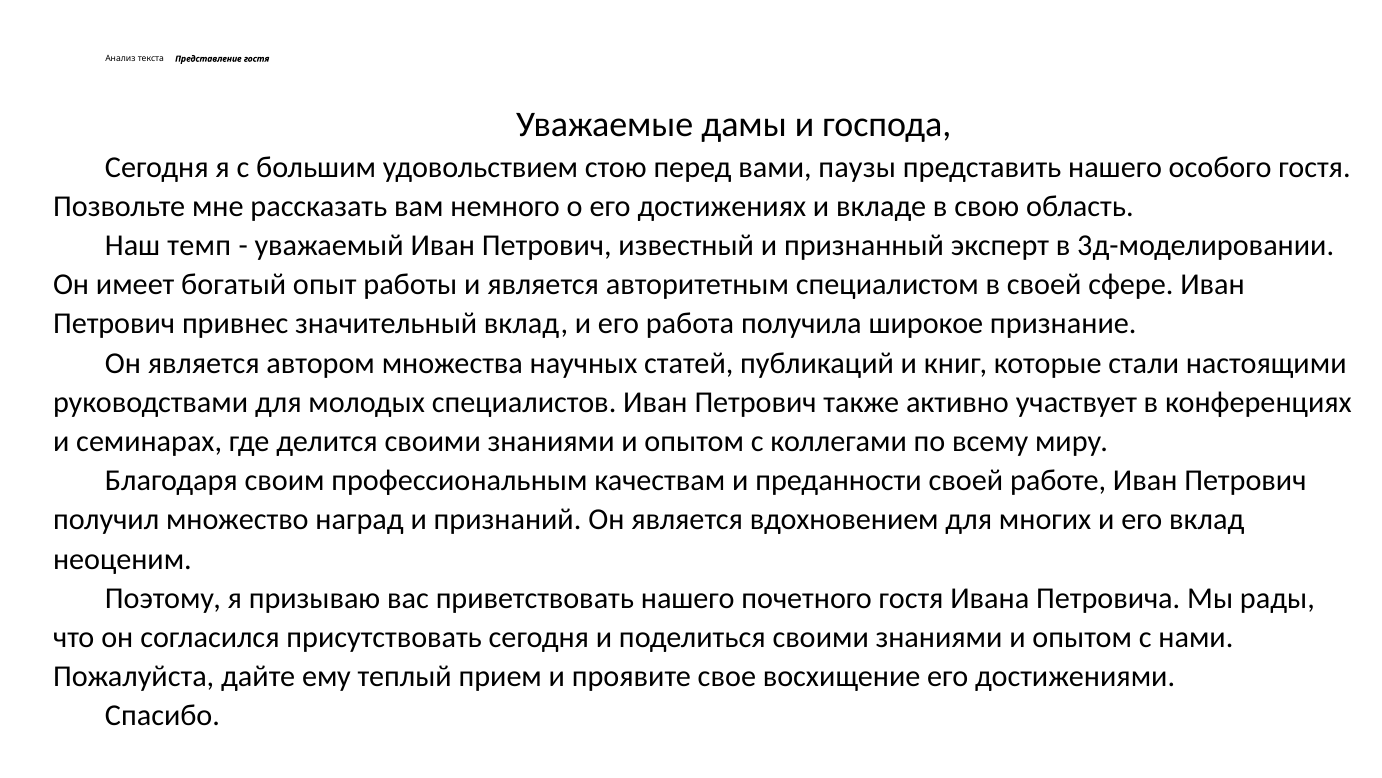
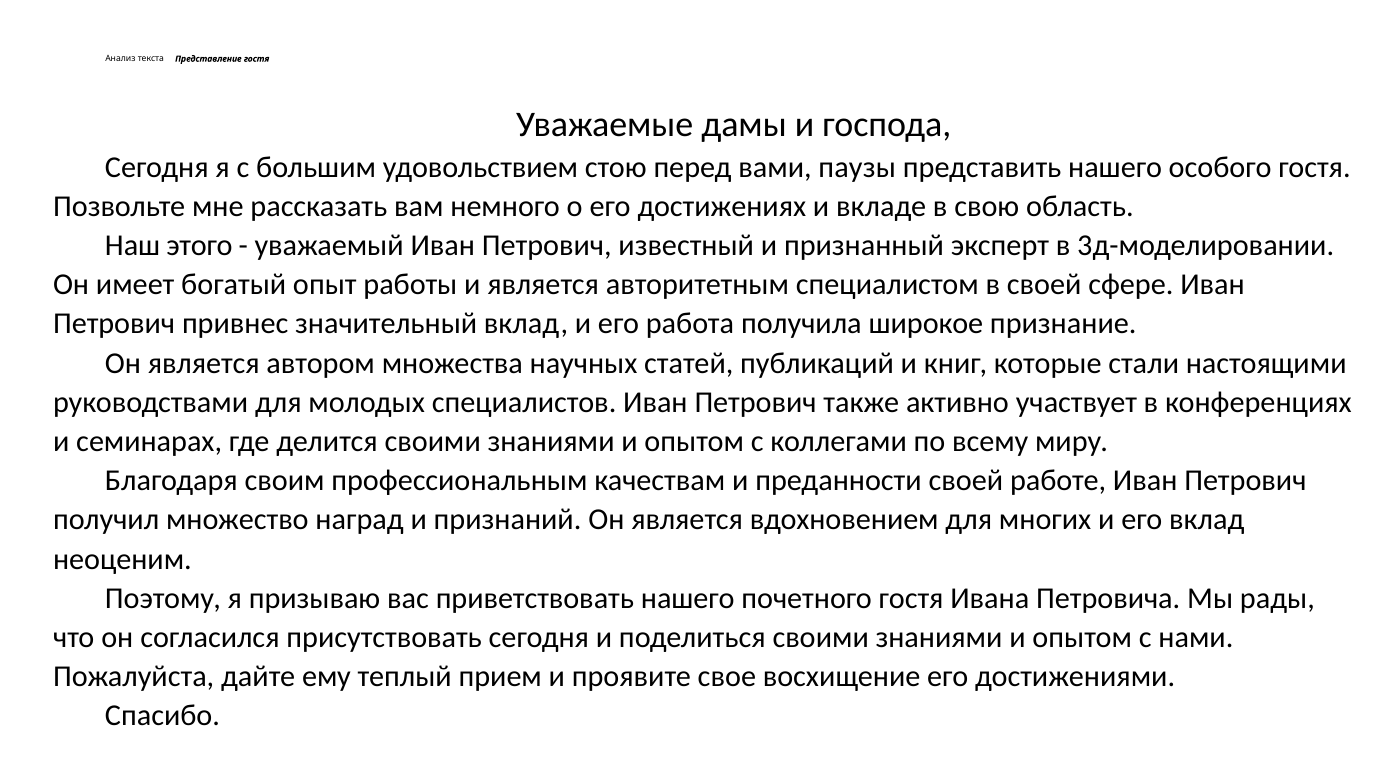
темп: темп -> этого (199, 245)
